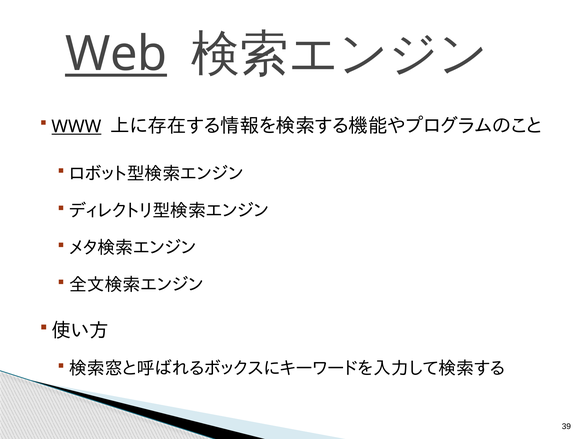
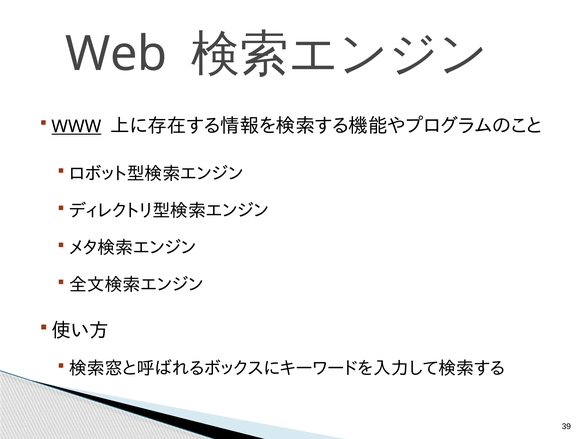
Web underline: present -> none (116, 54)
